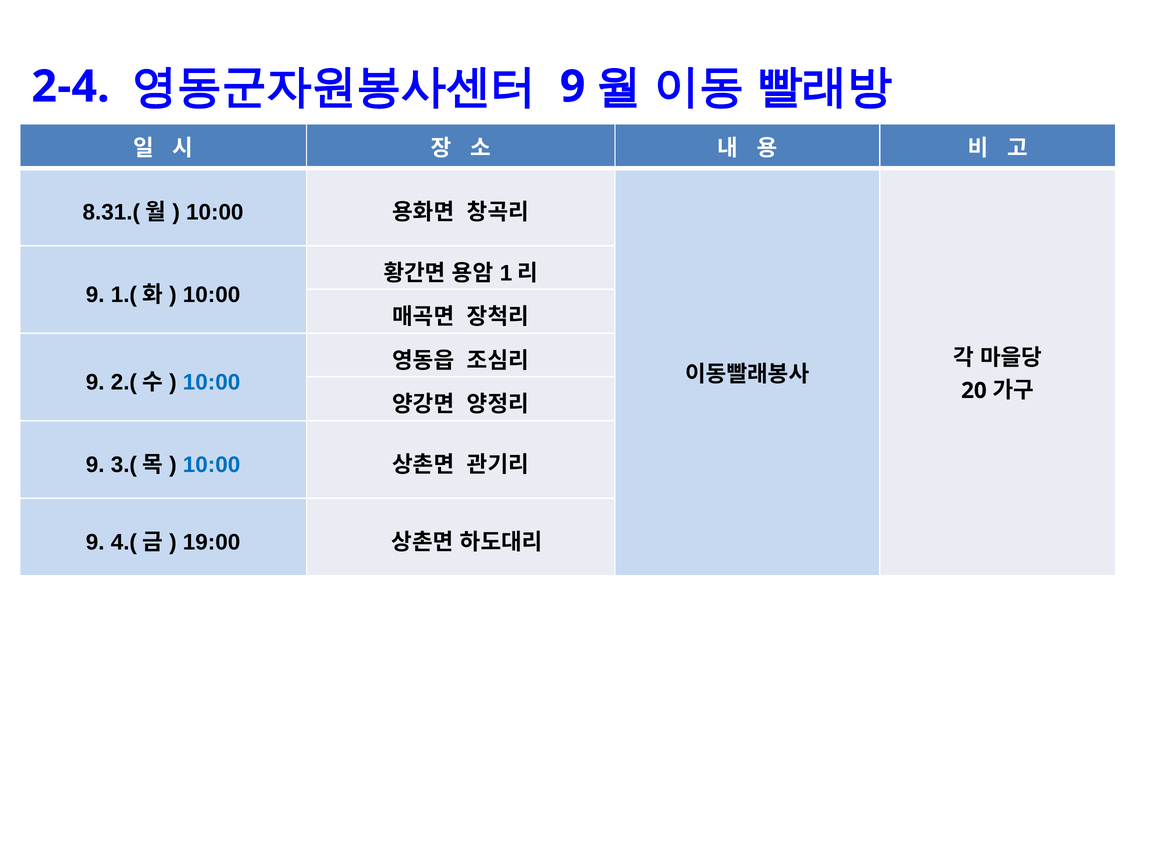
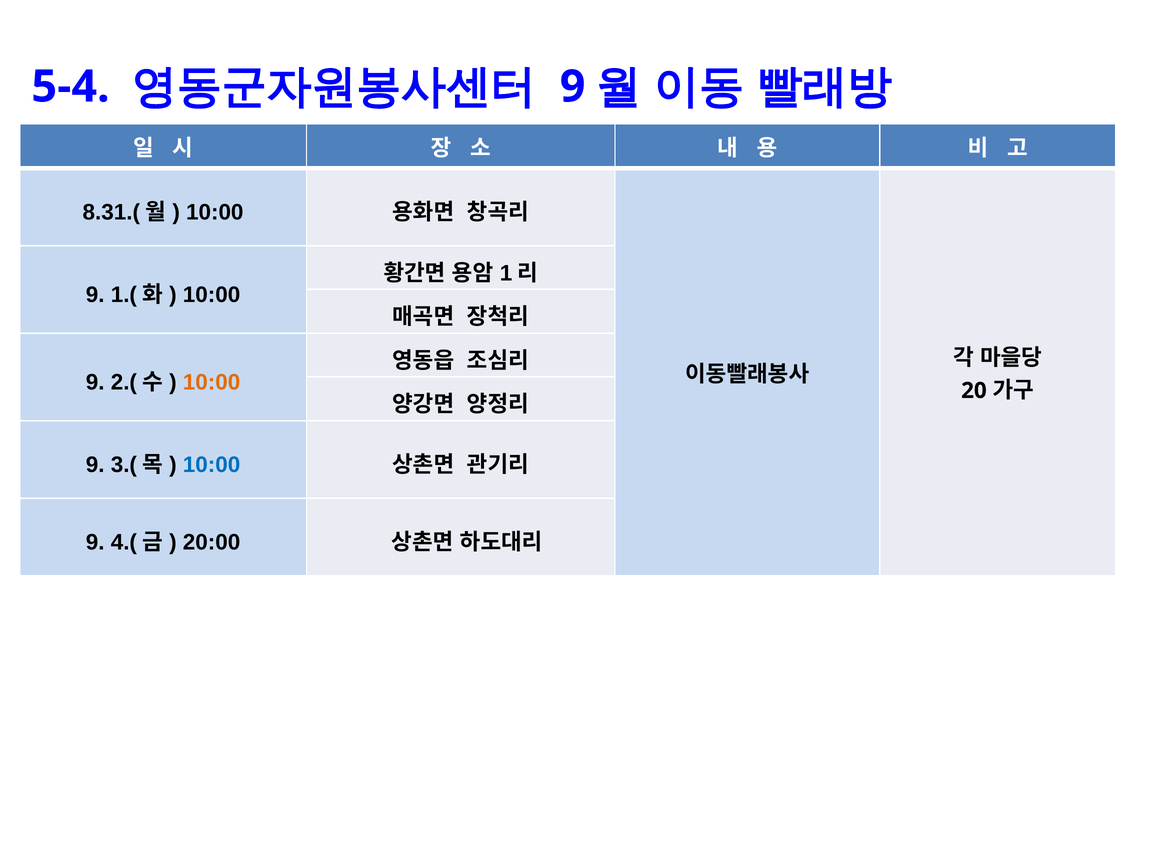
2-4: 2-4 -> 5-4 (71, 87)
10:00 colour: blue -> orange (212, 383)
19:00: 19:00 -> 20:00 (212, 543)
